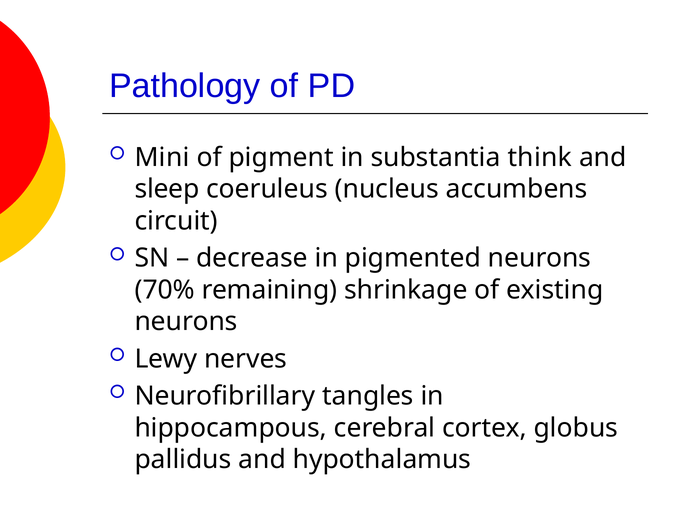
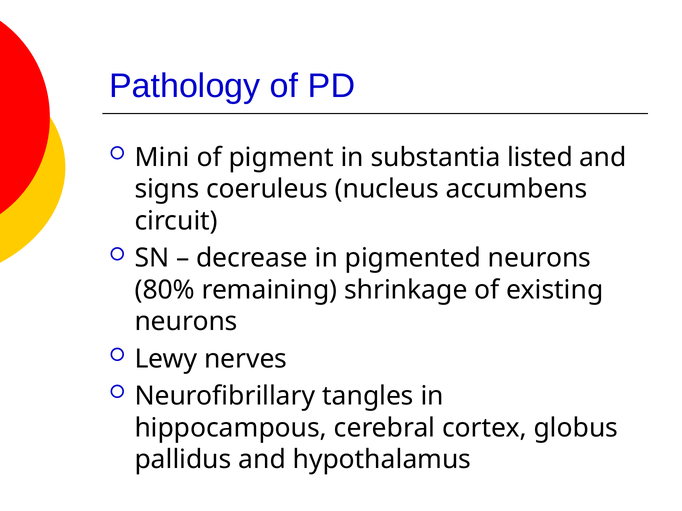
think: think -> listed (540, 157)
sleep: sleep -> signs (167, 189)
70%: 70% -> 80% (165, 290)
